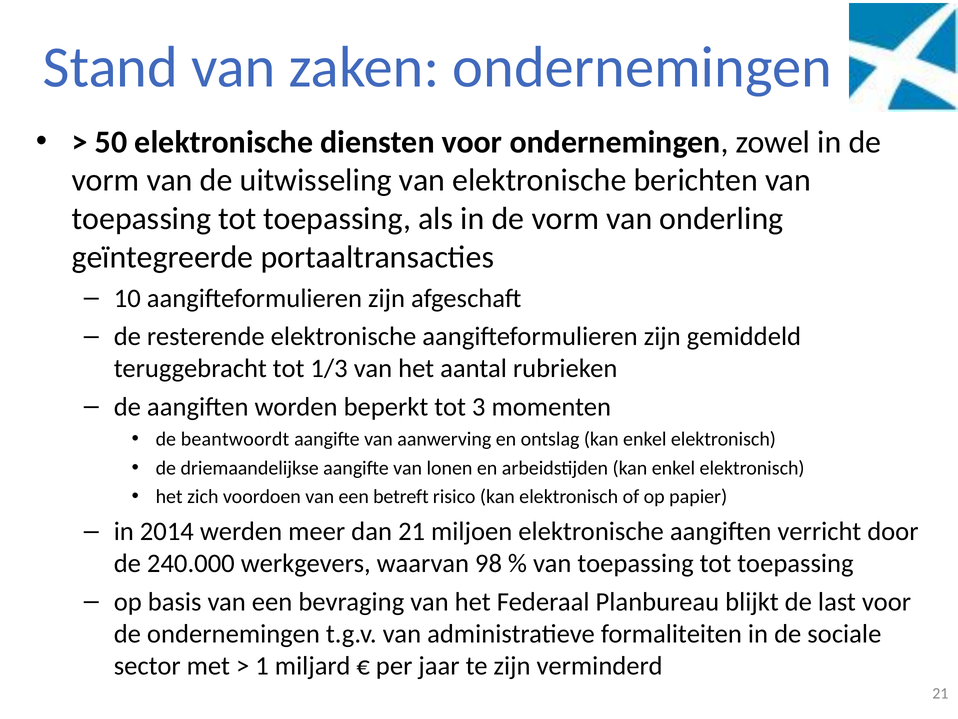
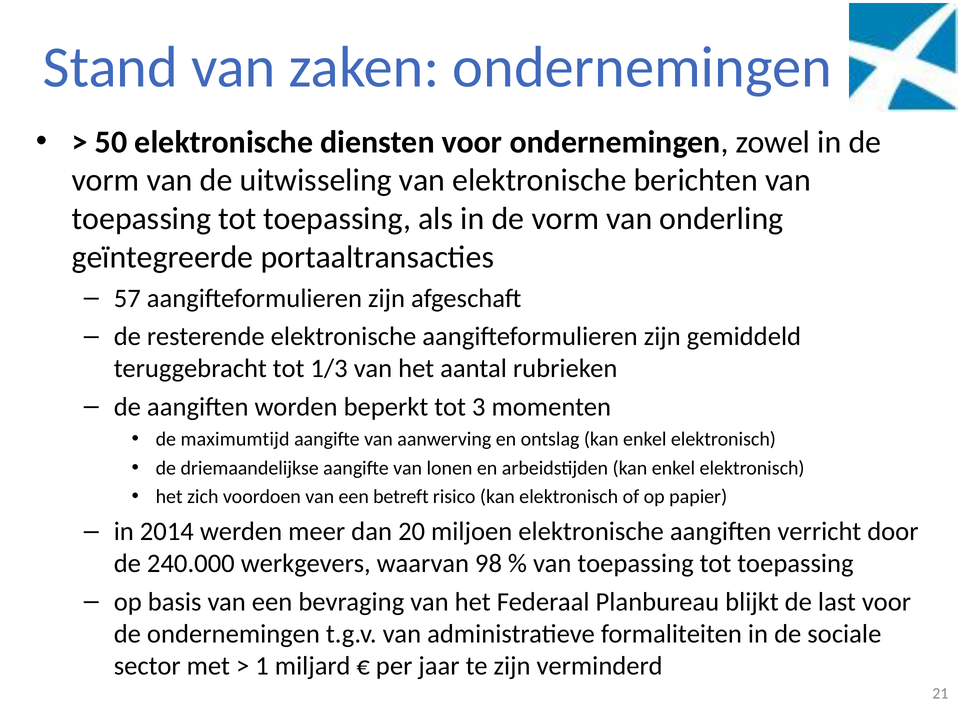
10: 10 -> 57 (127, 298)
beantwoordt: beantwoordt -> maximumtijd (235, 439)
dan 21: 21 -> 20 (412, 531)
